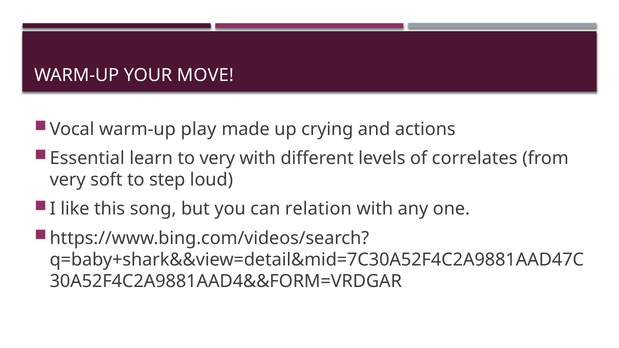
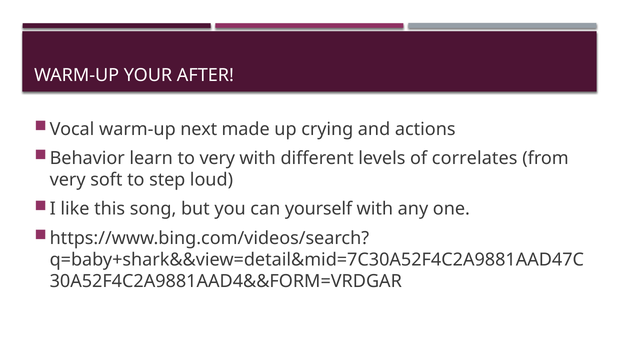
MOVE: MOVE -> AFTER (205, 75)
play: play -> next (199, 129)
Essential: Essential -> Behavior (87, 158)
relation: relation -> yourself (319, 209)
